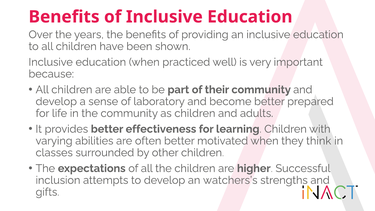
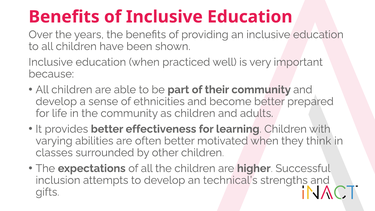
laboratory: laboratory -> ethnicities (159, 101)
watchers’s: watchers’s -> technical’s (230, 180)
